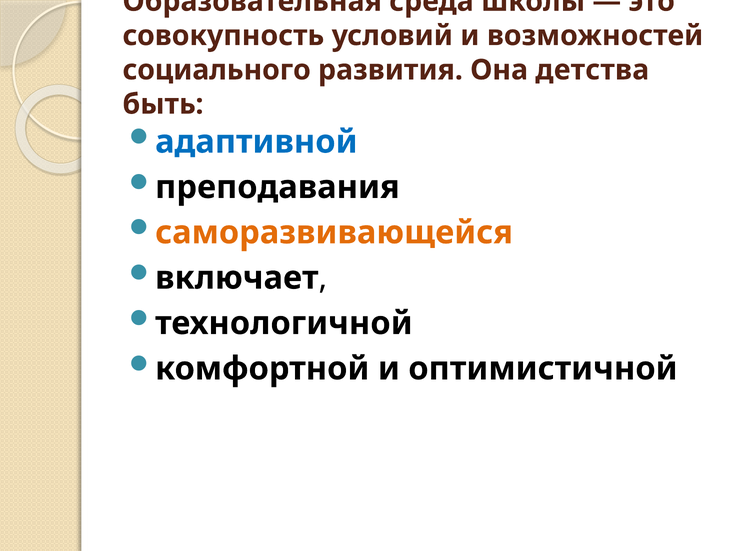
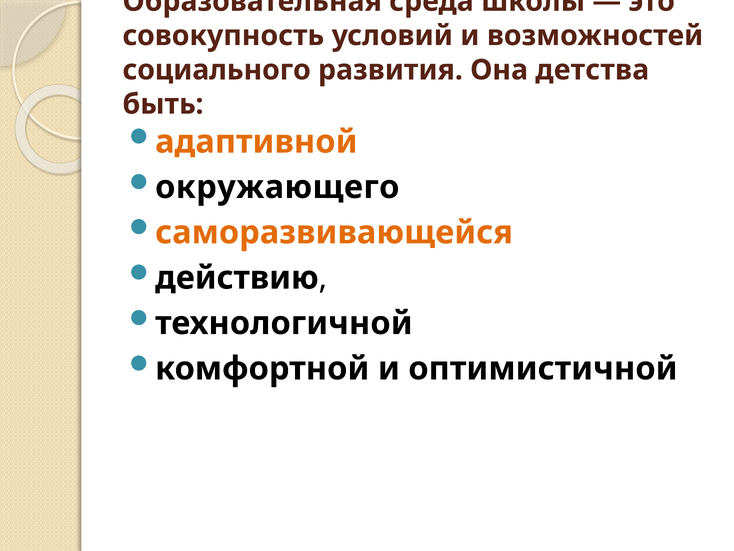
адаптивной colour: blue -> orange (256, 142)
преподавания: преподавания -> окружающего (277, 187)
включает: включает -> действию (237, 278)
